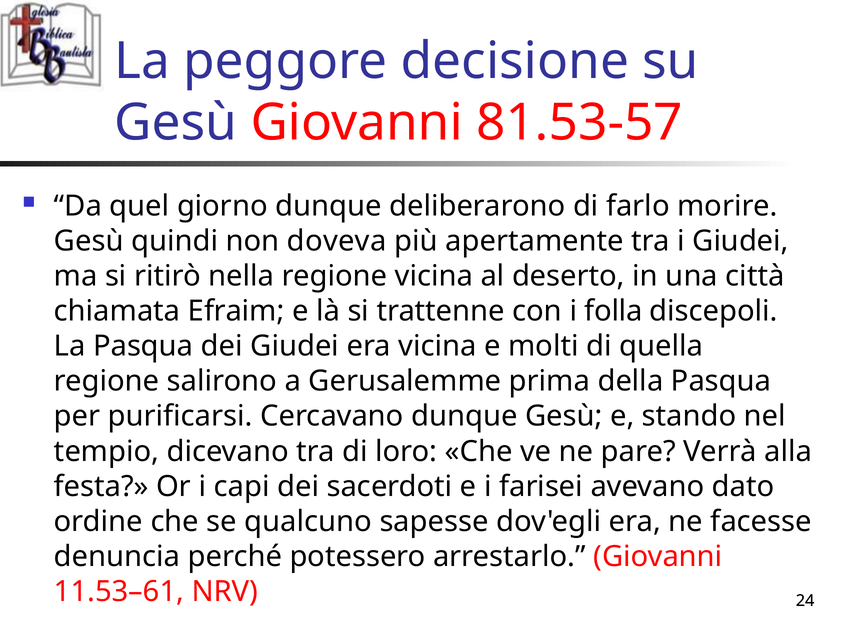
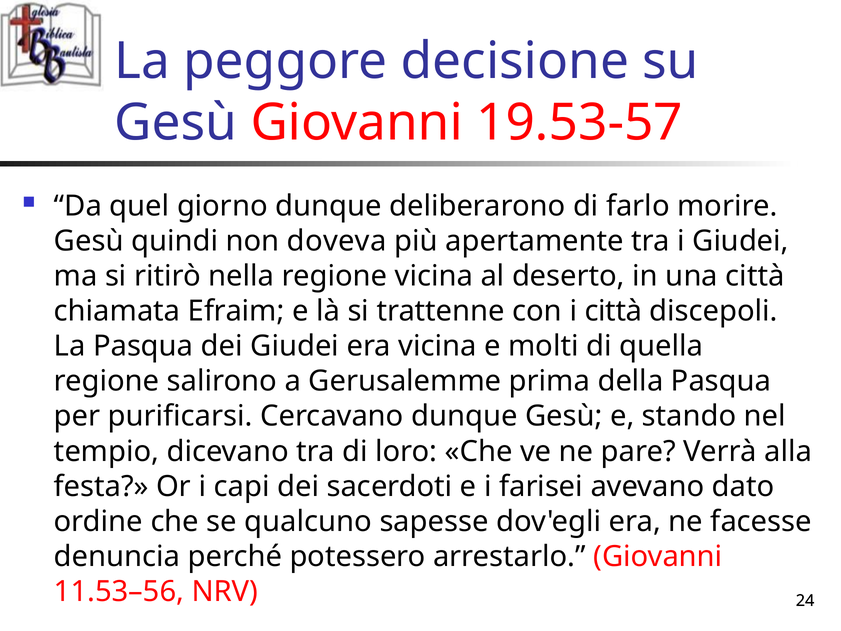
81.53-57: 81.53-57 -> 19.53-57 (580, 123)
i folla: folla -> città (613, 311)
11.53–61: 11.53–61 -> 11.53–56 (119, 591)
